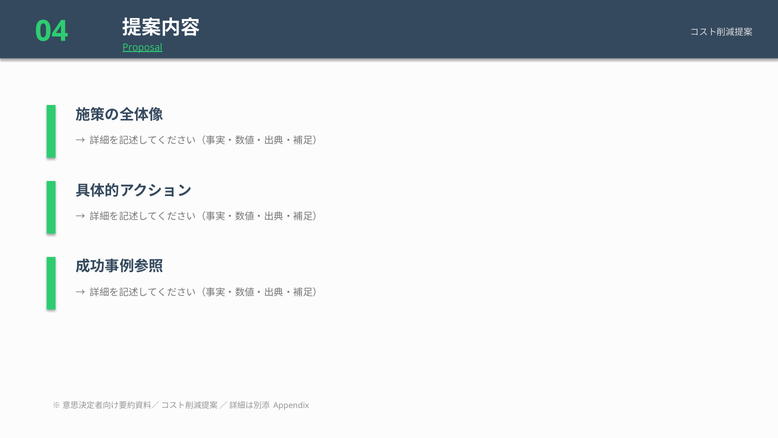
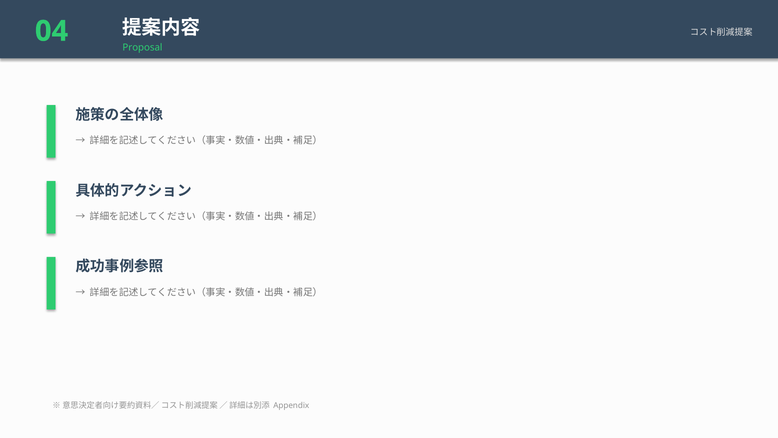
Proposal underline: present -> none (142, 47)
